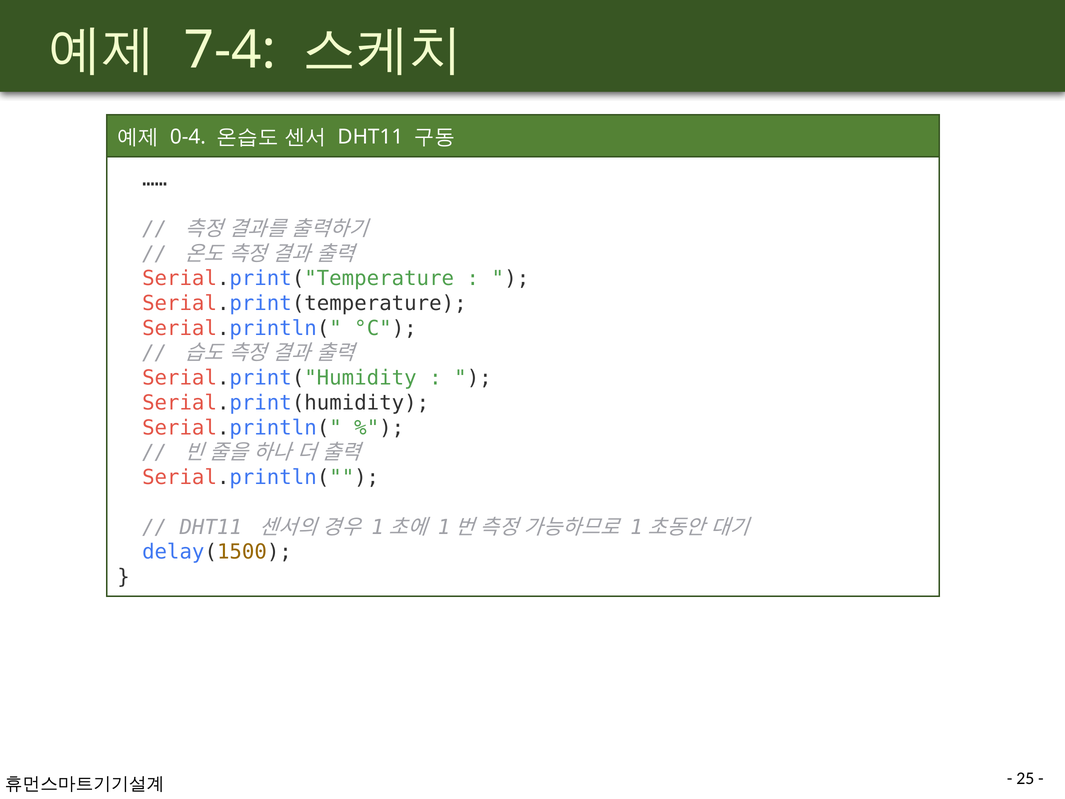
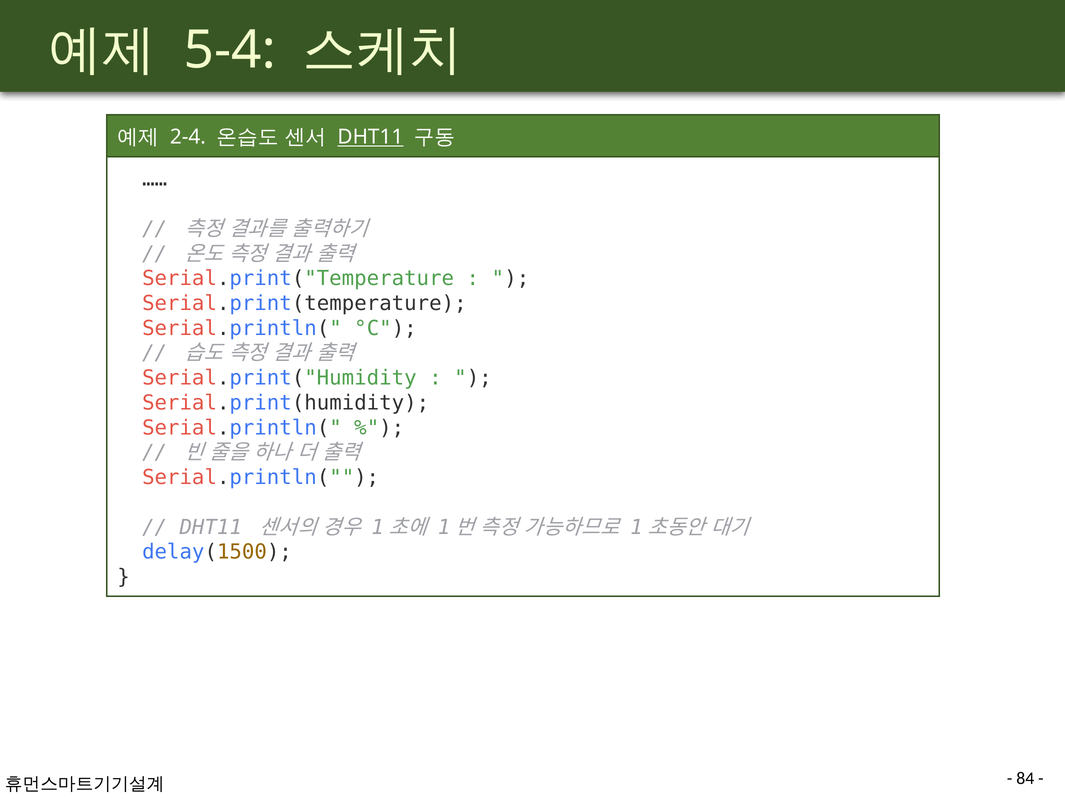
7-4: 7-4 -> 5-4 (230, 50)
0-4: 0-4 -> 2-4 (188, 137)
DHT11 underline: none -> present (370, 137)
25: 25 -> 84 (1025, 778)
